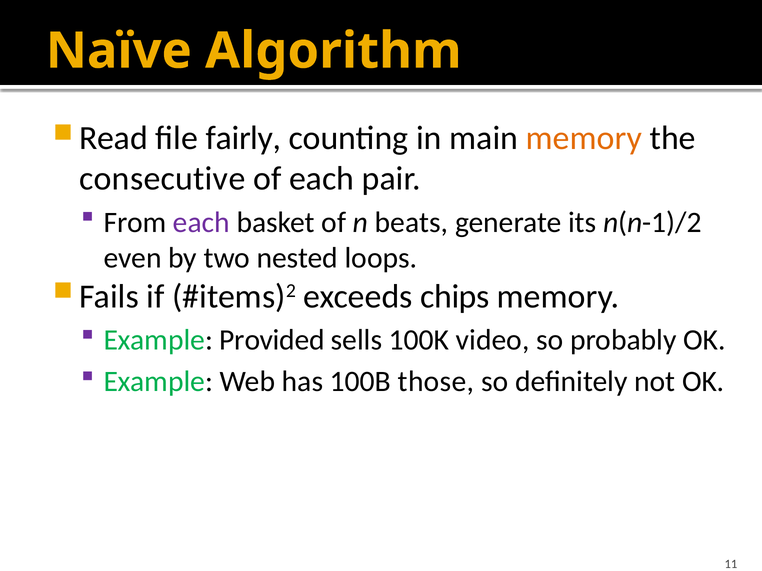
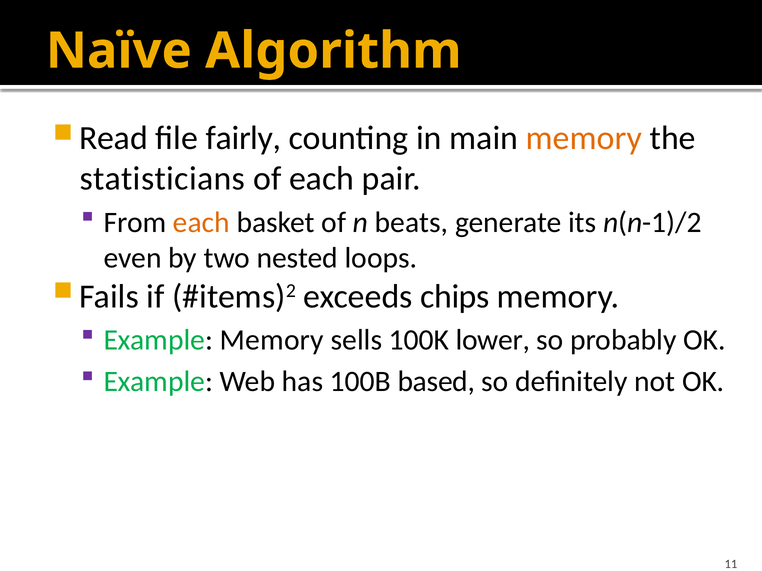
consecutive: consecutive -> statisticians (162, 179)
each colour: purple -> orange (201, 223)
Example Provided: Provided -> Memory (272, 340)
video: video -> lower (493, 340)
those: those -> based (436, 382)
